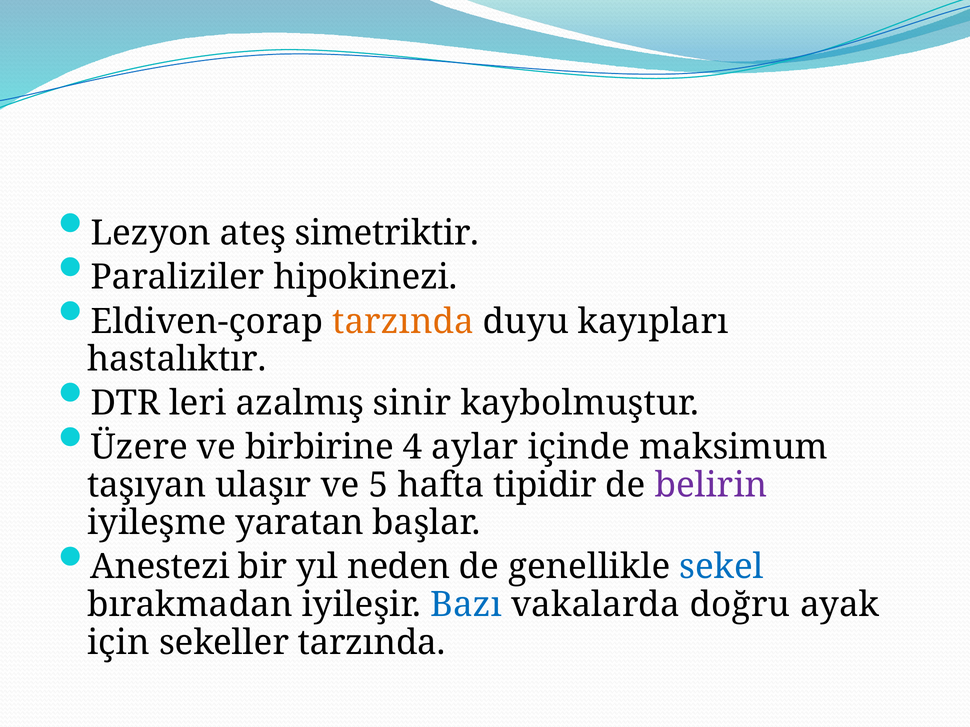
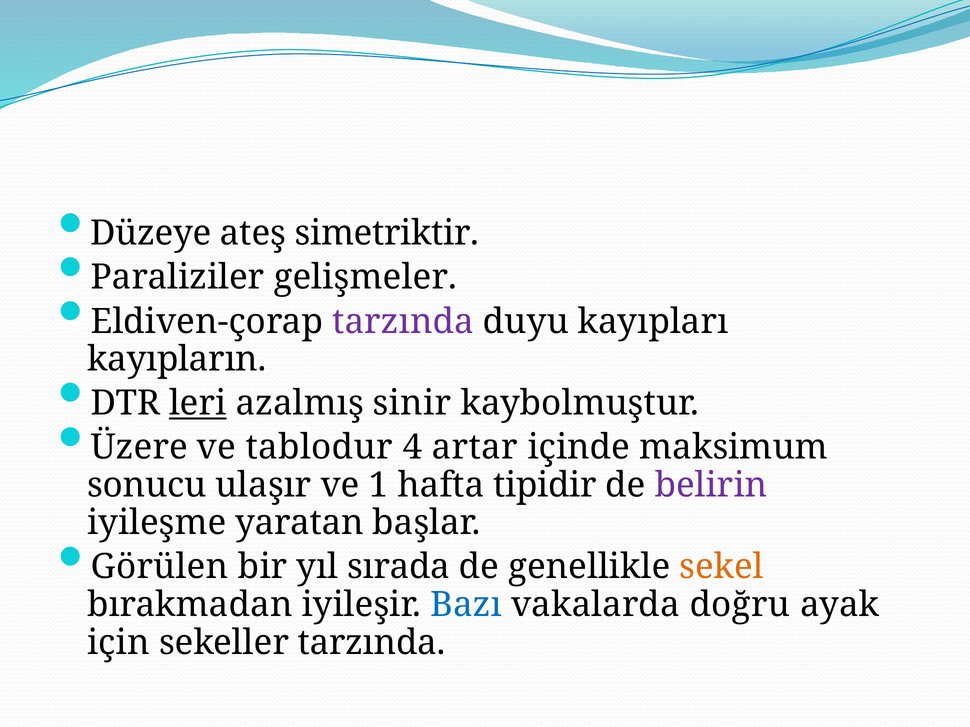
Lezyon: Lezyon -> Düzeye (151, 234)
hipokinezi: hipokinezi -> gelişmeler (365, 278)
tarzında colour: orange -> purple (403, 322)
hastalıktır: hastalıktır -> kayıpların (177, 359)
leri underline: none -> present (198, 404)
birbirine: birbirine -> tablodur (319, 448)
aylar: aylar -> artar (475, 448)
taşıyan: taşıyan -> sonucu (147, 485)
5: 5 -> 1 (379, 485)
Anestezi: Anestezi -> Görülen (160, 567)
neden: neden -> sırada (399, 567)
sekel colour: blue -> orange (721, 567)
